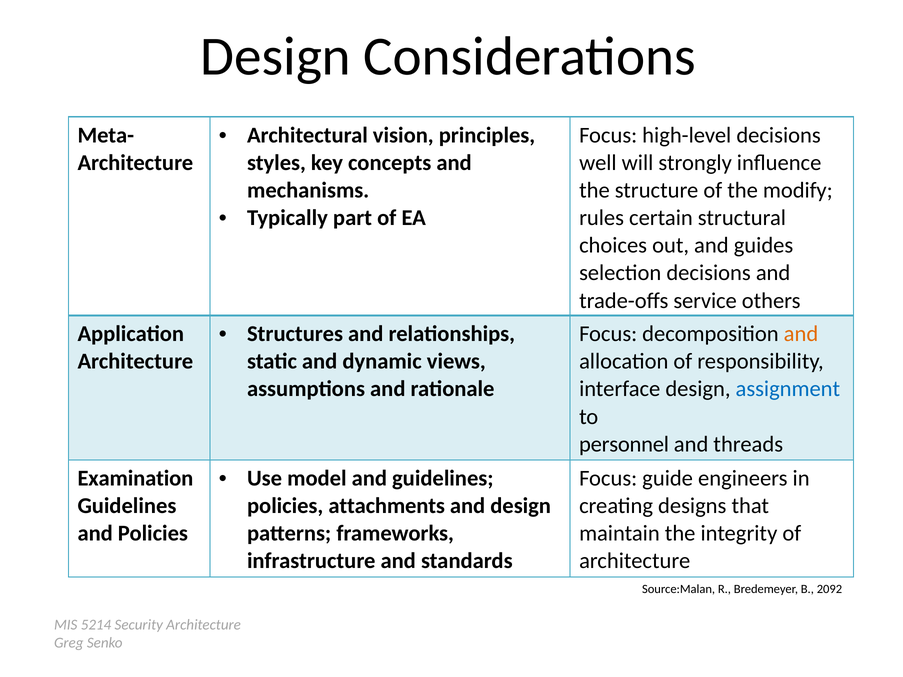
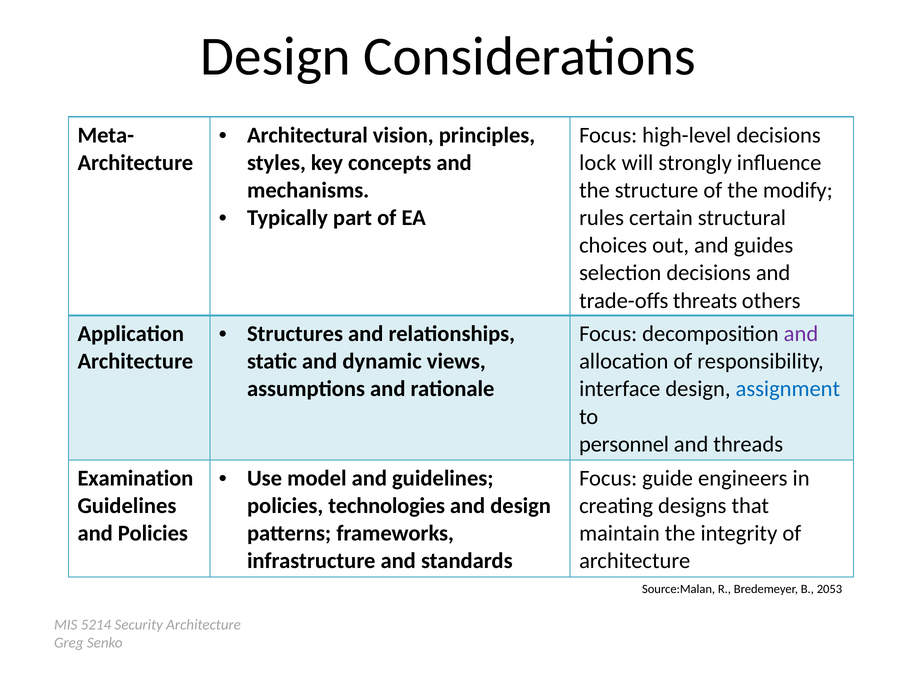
well: well -> lock (598, 163)
service: service -> threats (705, 301)
and colour: orange -> purple (801, 334)
attachments: attachments -> technologies (387, 506)
2092: 2092 -> 2053 (829, 589)
